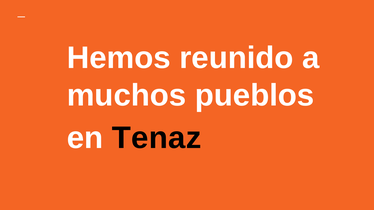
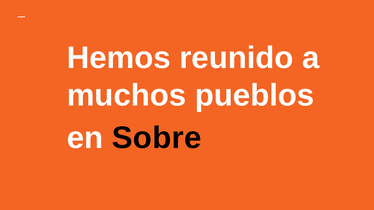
Tenaz: Tenaz -> Sobre (157, 138)
